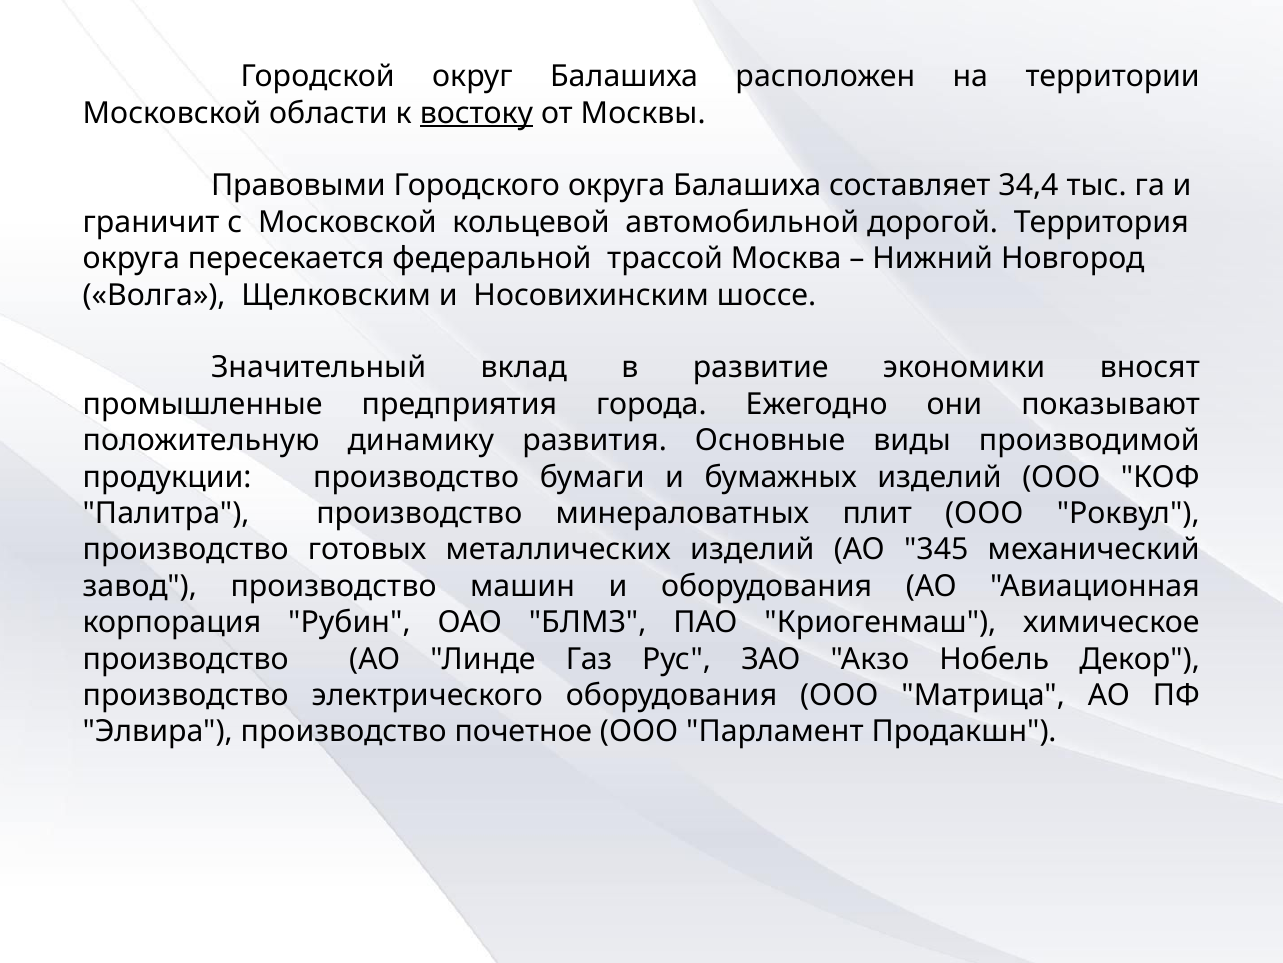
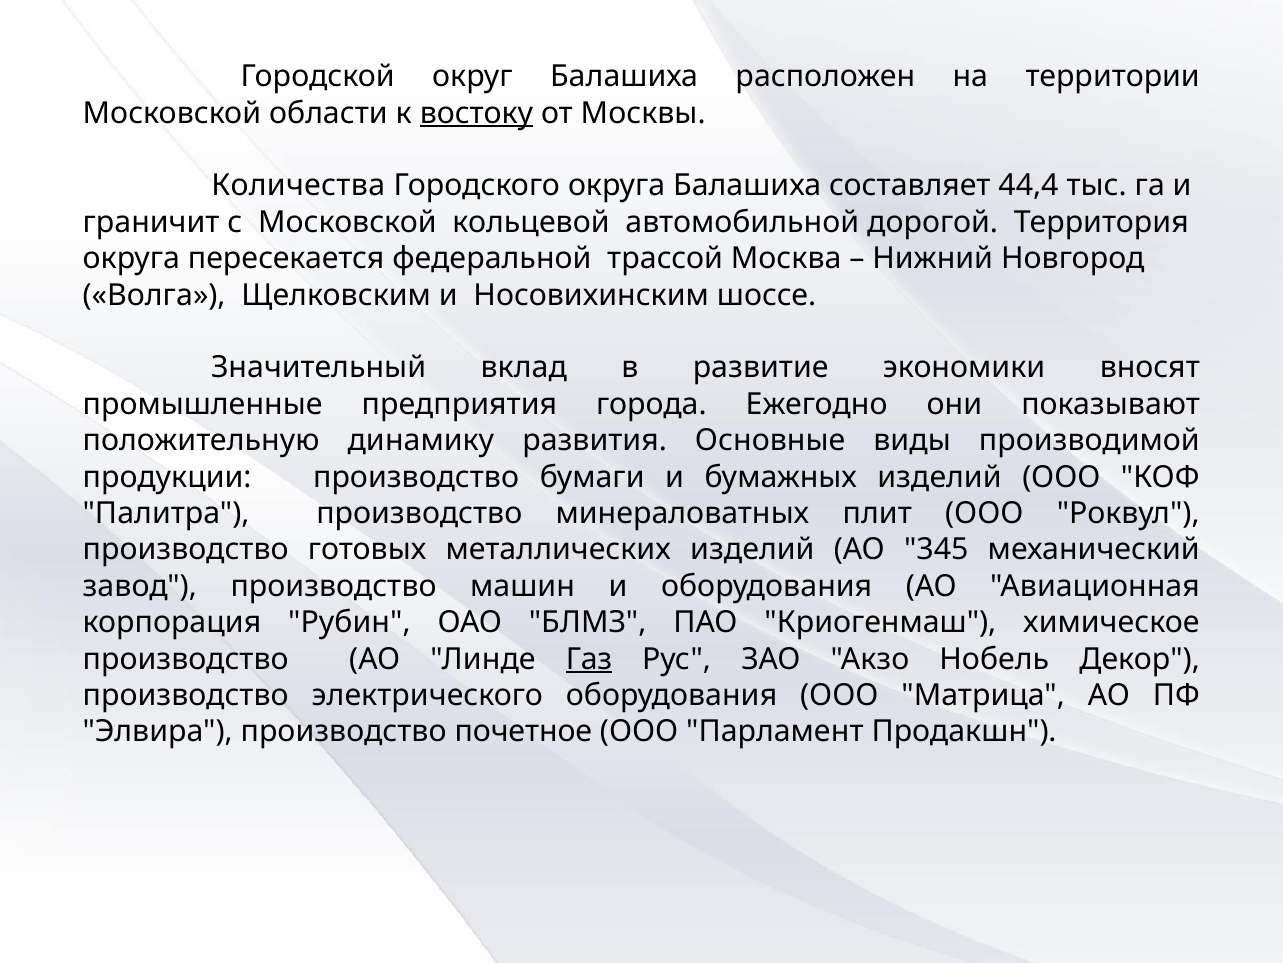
Правовыми: Правовыми -> Количества (298, 186)
34,4: 34,4 -> 44,4 (1029, 186)
Газ underline: none -> present (589, 659)
